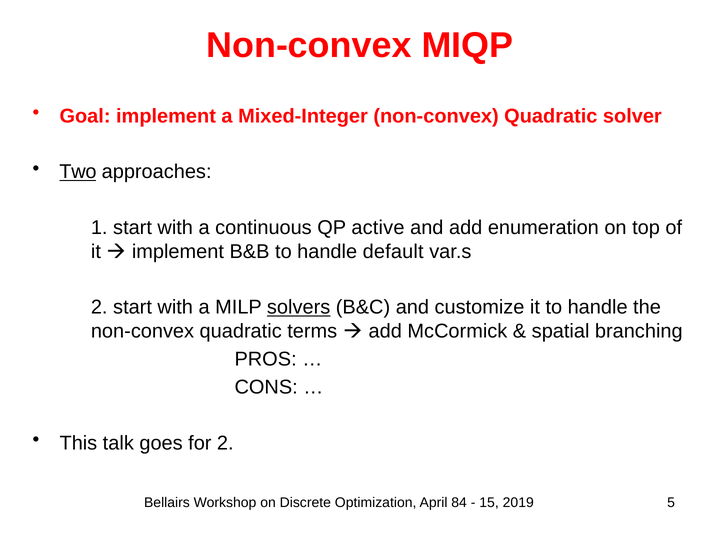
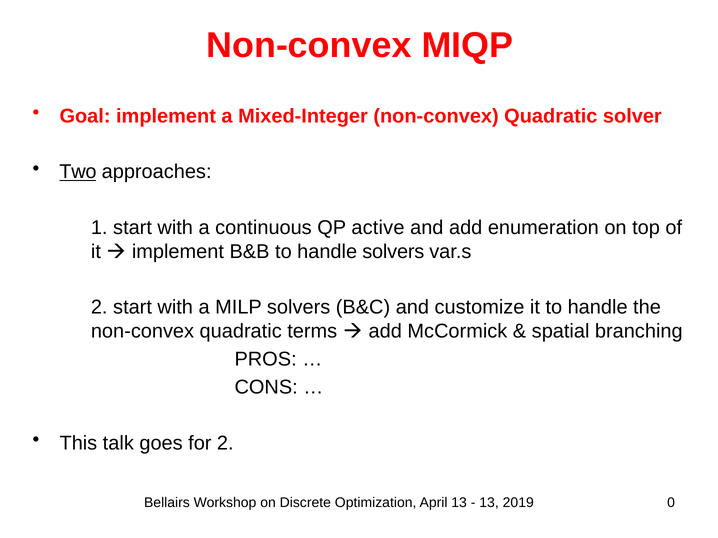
handle default: default -> solvers (393, 252)
solvers underline: present -> none (299, 308)
April 84: 84 -> 13 (459, 503)
15: 15 -> 13 (489, 503)
5: 5 -> 0 (671, 503)
